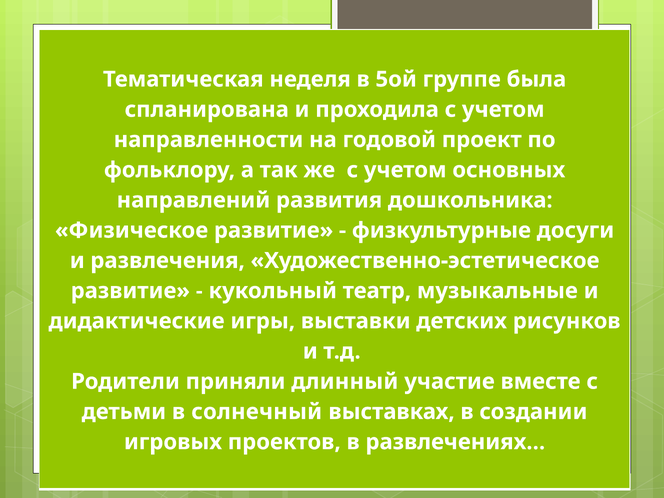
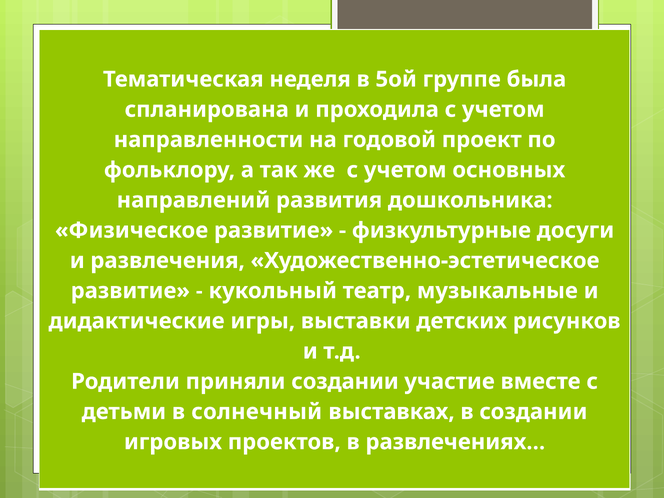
приняли длинный: длинный -> создании (345, 381)
